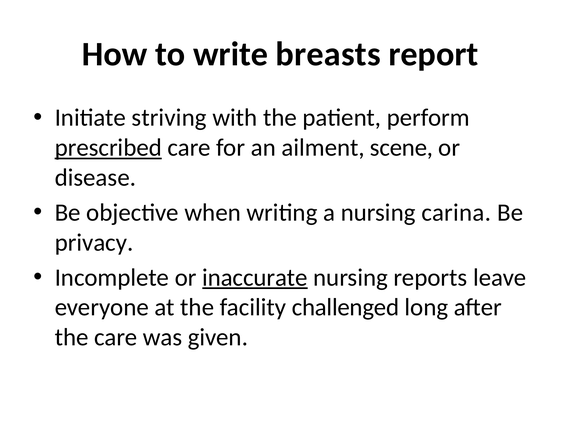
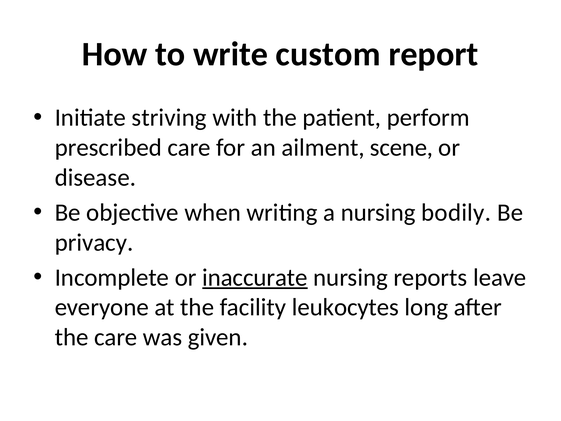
breasts: breasts -> custom (328, 54)
prescribed underline: present -> none (108, 148)
carina: carina -> bodily (456, 212)
challenged: challenged -> leukocytes (345, 307)
